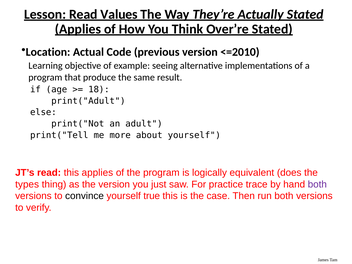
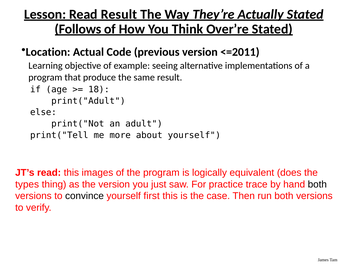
Read Values: Values -> Result (119, 14)
Applies: Applies -> Follows (78, 29)
<=2010: <=2010 -> <=2011 (240, 52)
this applies: applies -> images (97, 173)
both colour: purple -> black (317, 184)
true: true -> first (152, 196)
